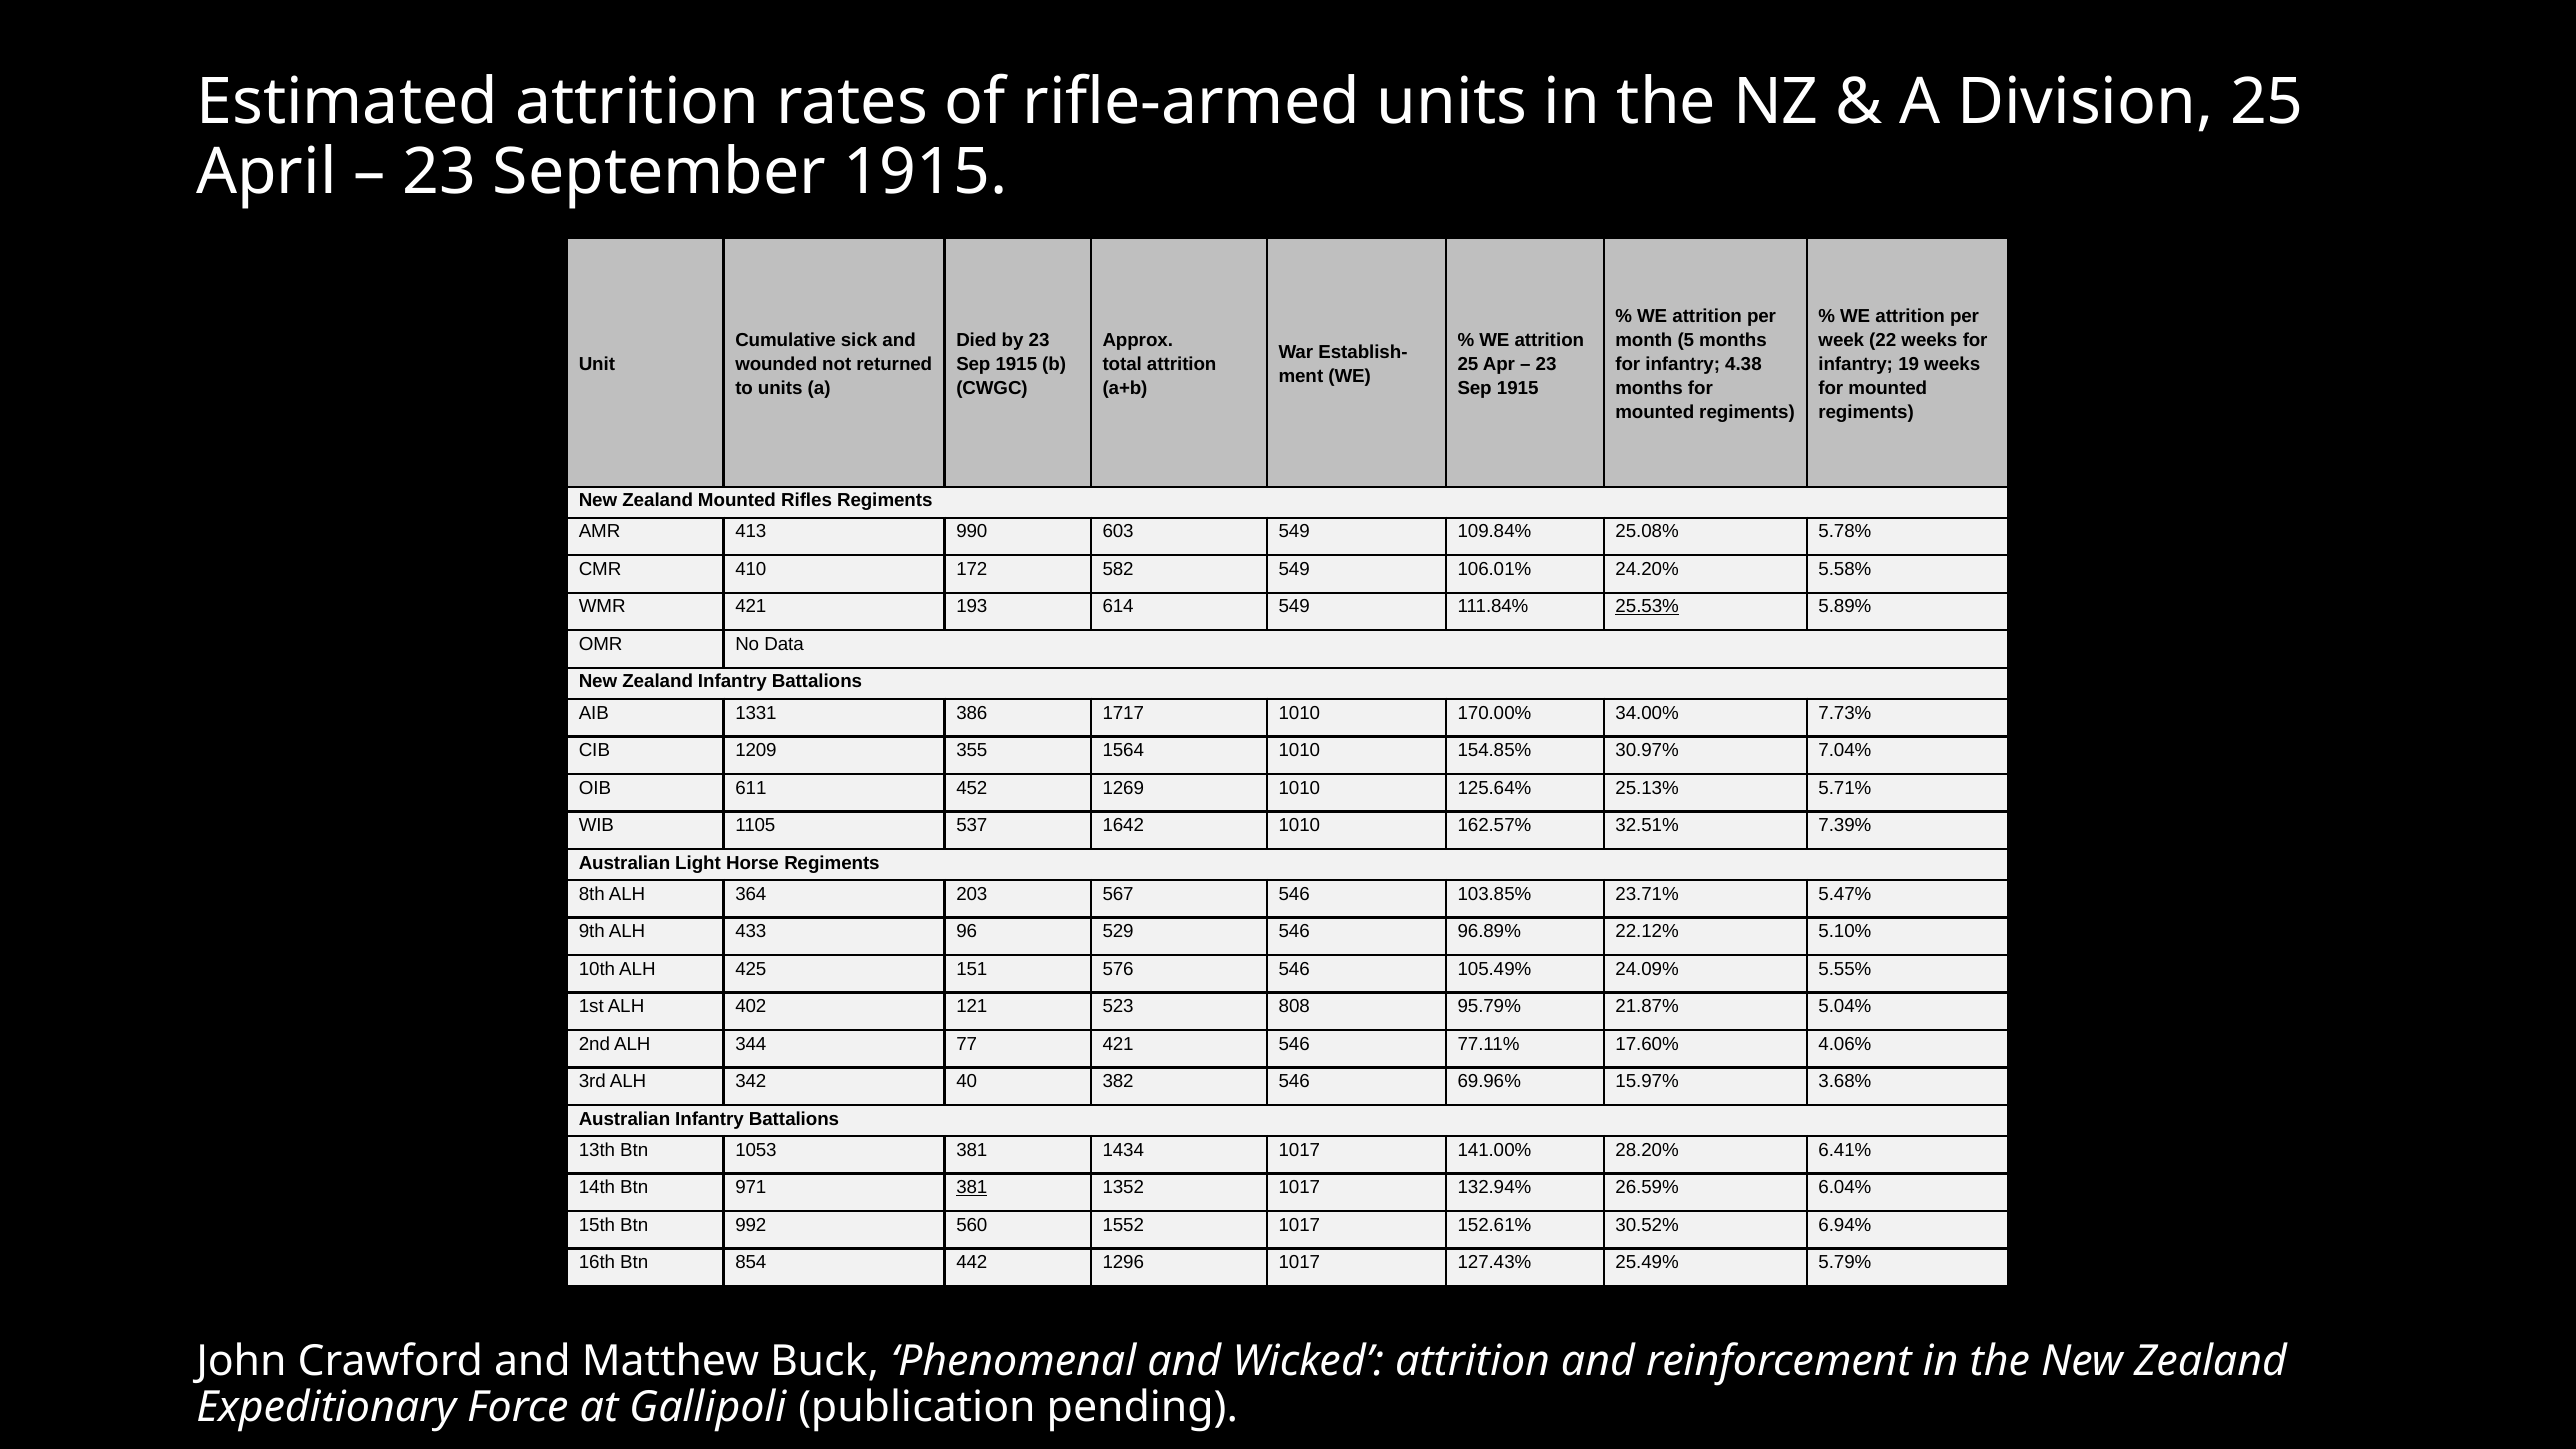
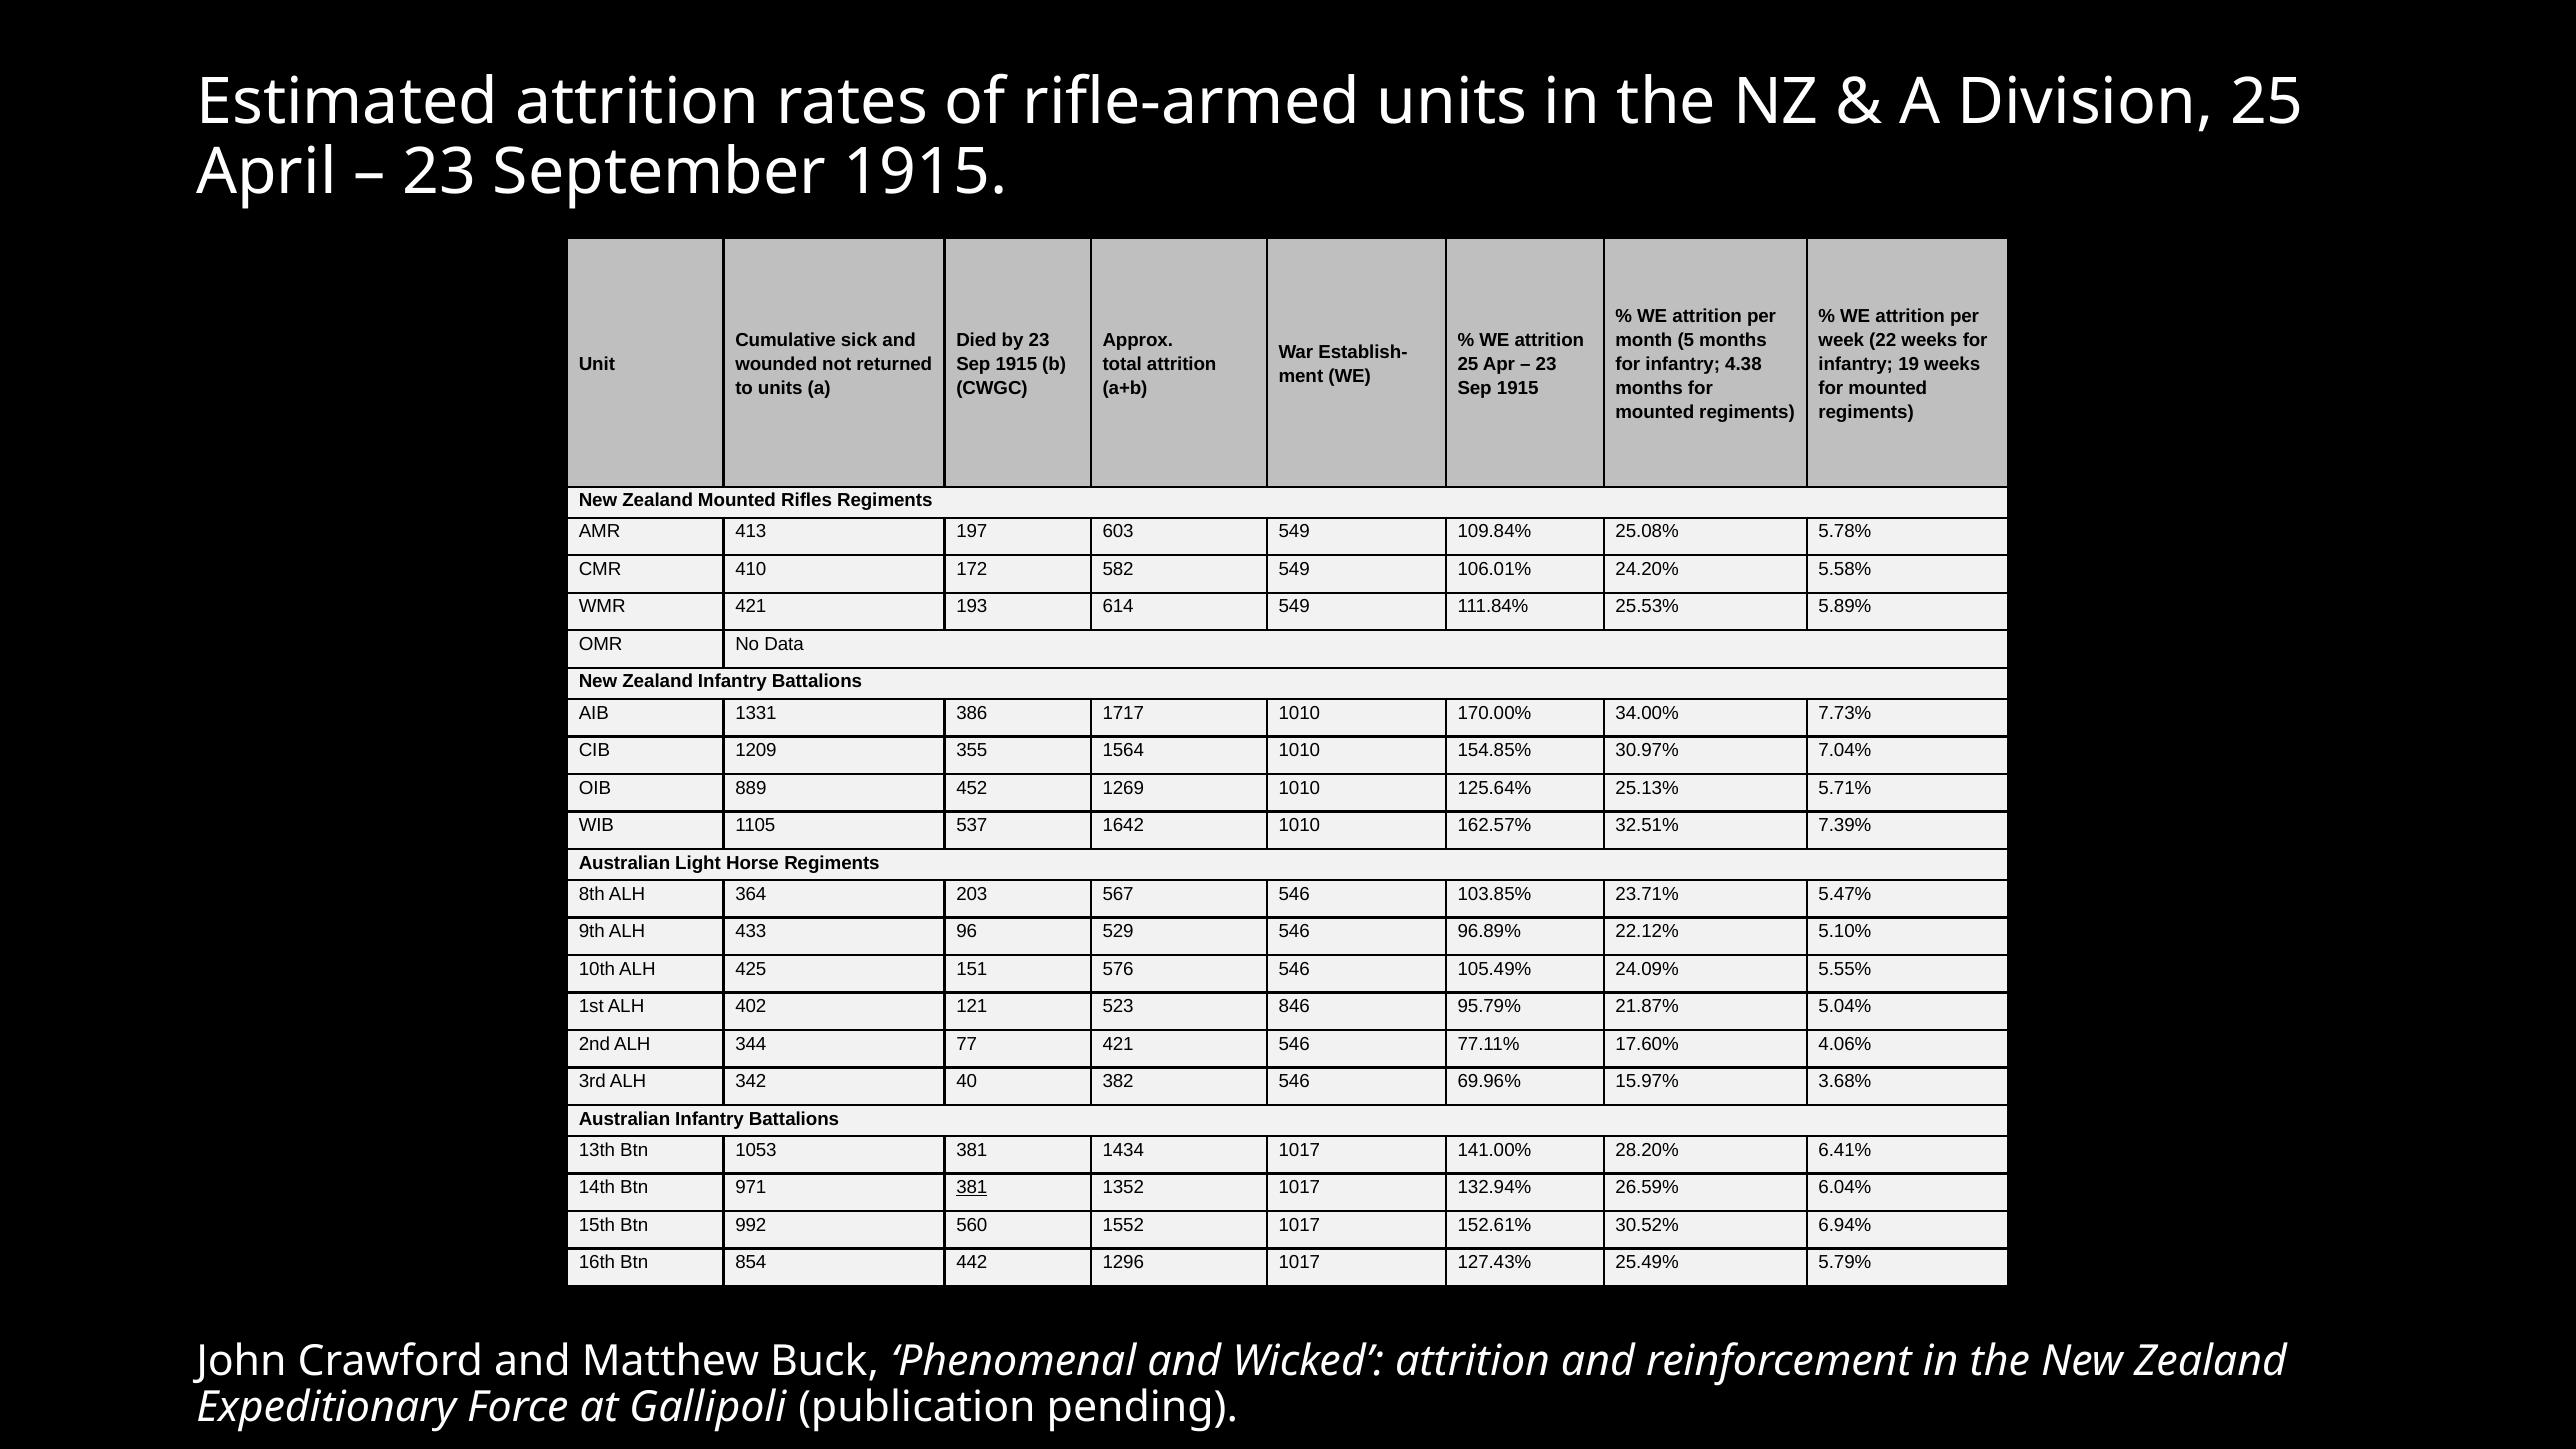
990: 990 -> 197 (972, 532)
25.53% underline: present -> none (1647, 607)
611: 611 -> 889 (751, 788)
808: 808 -> 846 (1294, 1006)
